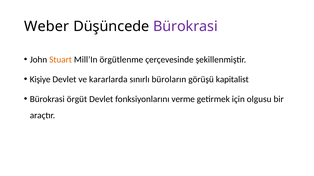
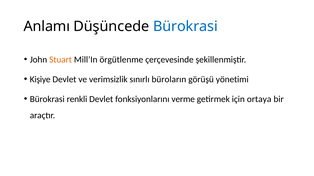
Weber: Weber -> Anlamı (47, 26)
Bürokrasi colour: purple -> blue (185, 26)
kararlarda: kararlarda -> verimsizlik (108, 80)
kapitalist: kapitalist -> yönetimi (232, 80)
örgüt: örgüt -> renkli (77, 99)
olgusu: olgusu -> ortaya (259, 99)
